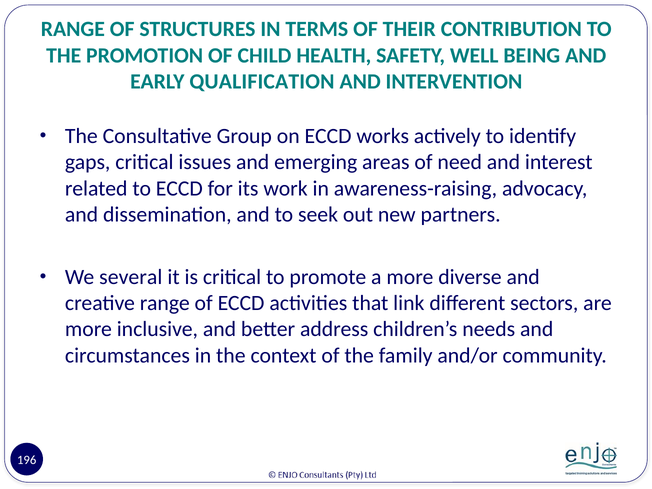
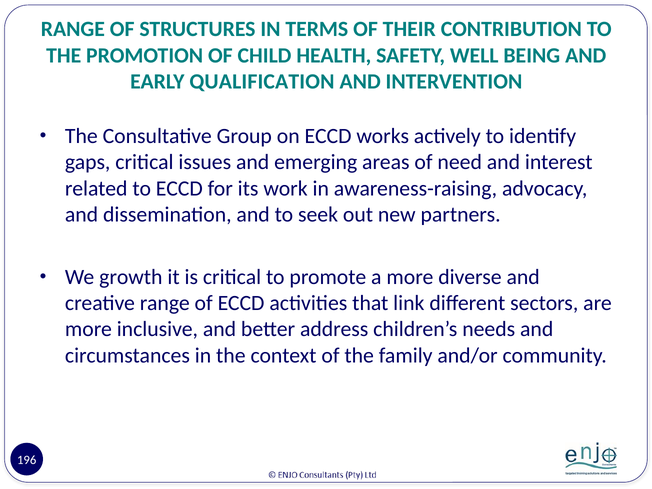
several: several -> growth (131, 277)
